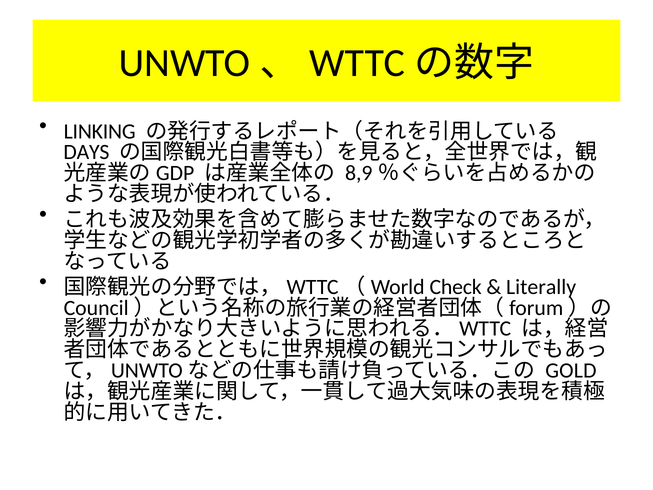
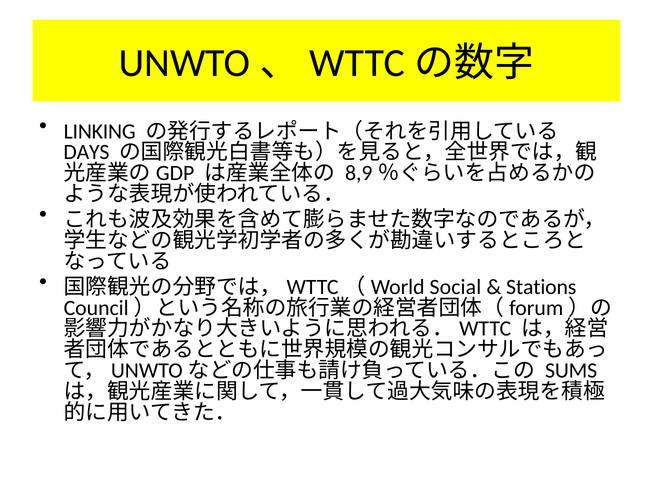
Check: Check -> Social (455, 287)
Literally: Literally -> Stations (541, 287)
GOLD: GOLD -> SUMS (571, 370)
